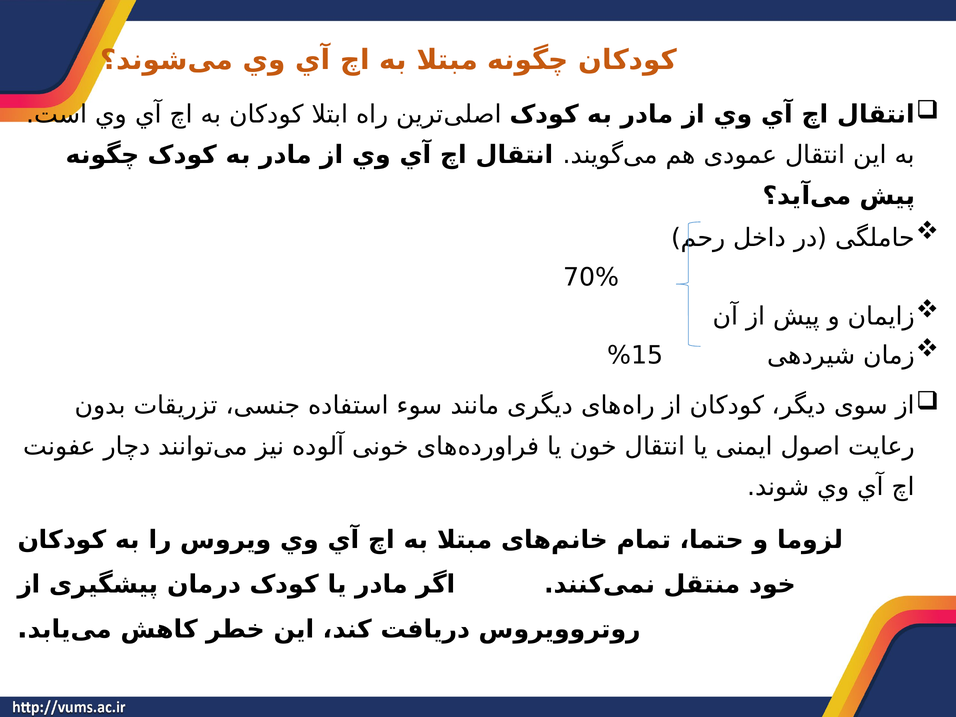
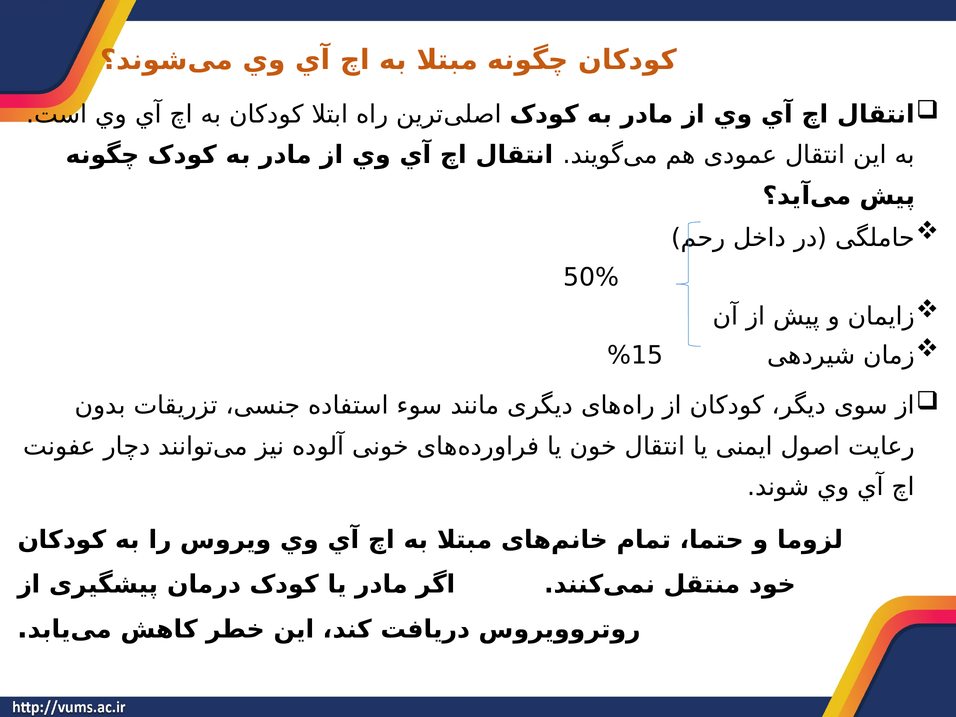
70%: 70% -> 50% (591, 277)
